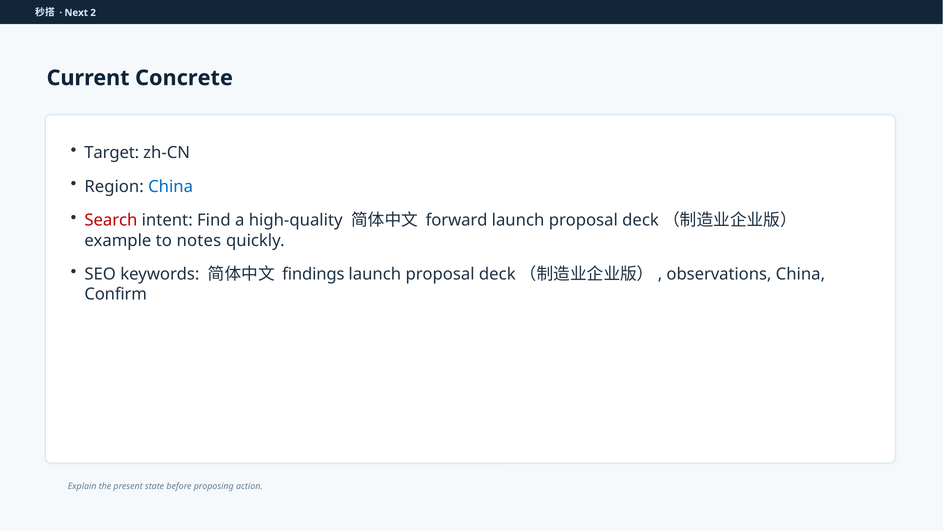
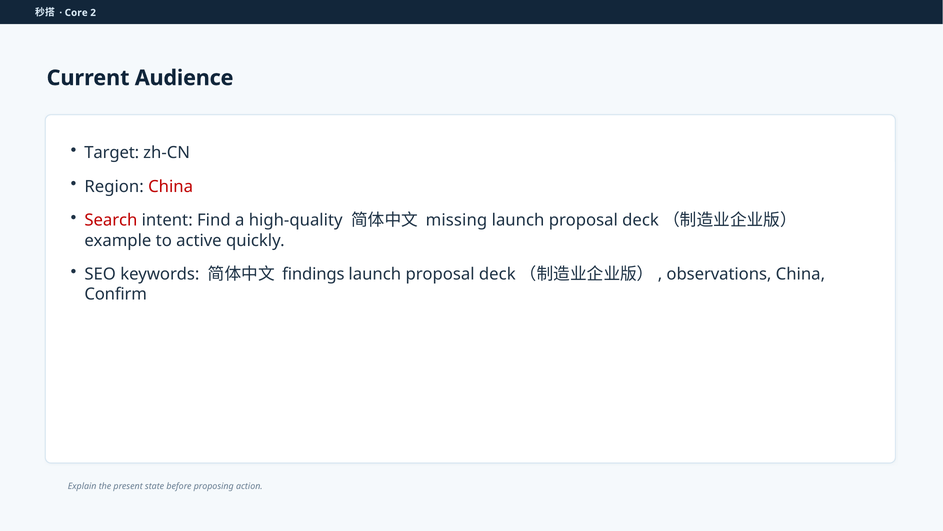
Next: Next -> Core (76, 13)
Concrete: Concrete -> Audience (184, 78)
China colour: blue -> red (171, 186)
forward: forward -> missing (456, 220)
notes: notes -> active (199, 240)
